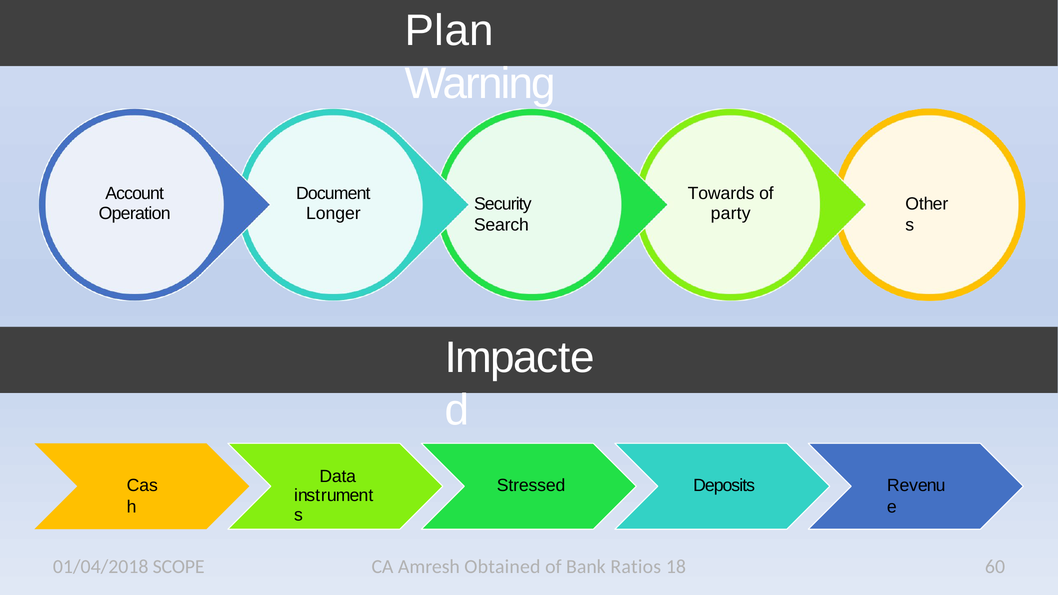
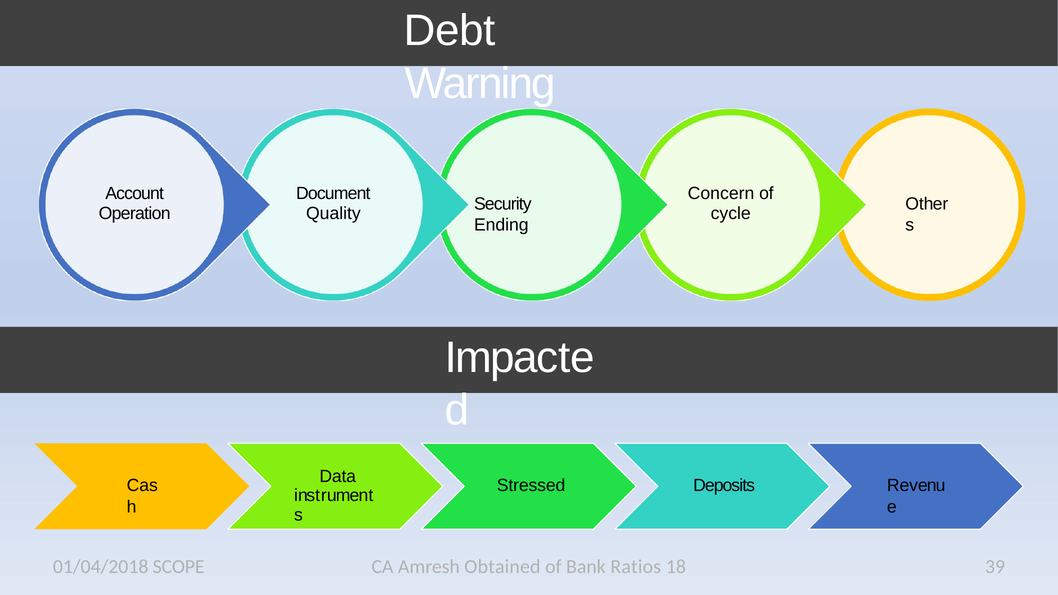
Plan: Plan -> Debt (450, 31)
Towards: Towards -> Concern (721, 193)
Longer: Longer -> Quality (333, 214)
party: party -> cycle (731, 214)
Search: Search -> Ending (501, 225)
60: 60 -> 39 (995, 567)
